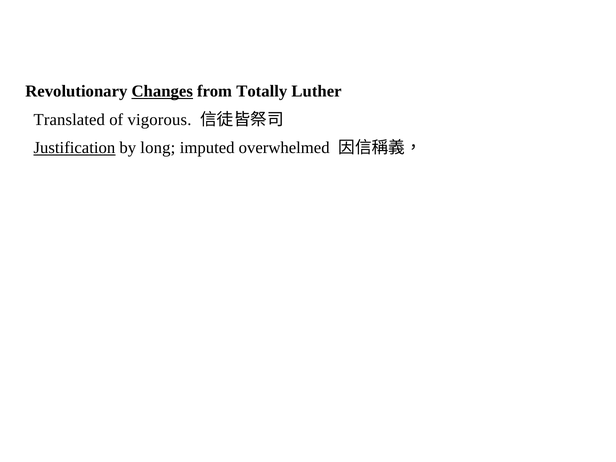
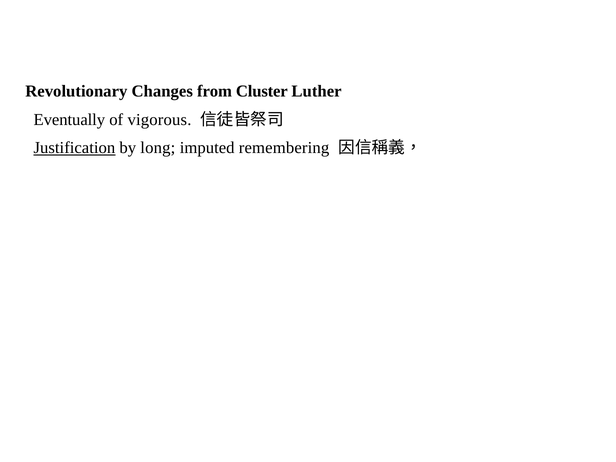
Changes underline: present -> none (162, 91)
Totally: Totally -> Cluster (262, 91)
Translated: Translated -> Eventually (69, 120)
overwhelmed: overwhelmed -> remembering (284, 148)
